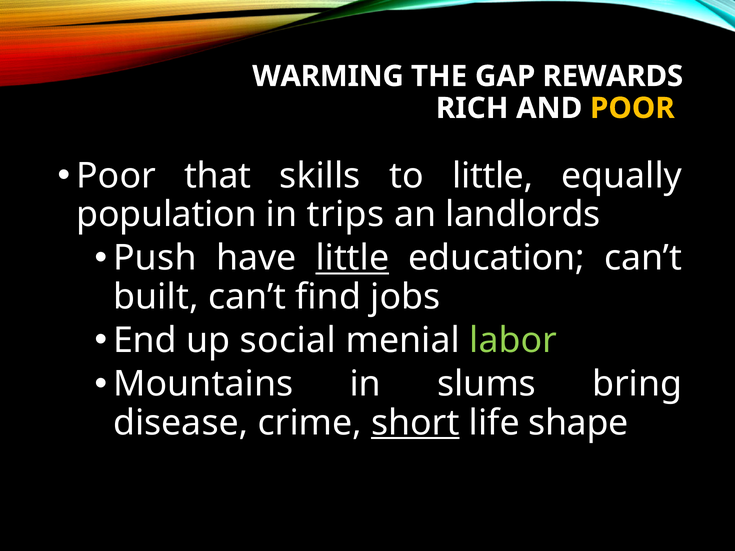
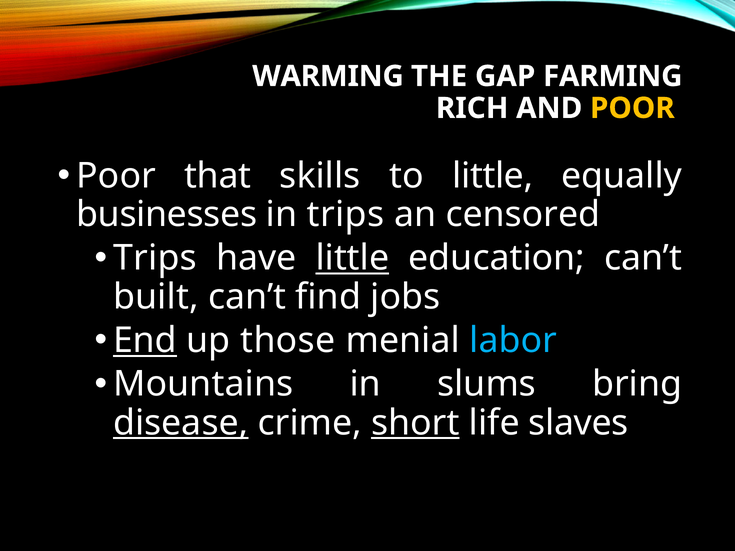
REWARDS: REWARDS -> FARMING (613, 76)
population: population -> businesses (167, 215)
landlords: landlords -> censored (523, 215)
Push: Push -> Trips (155, 258)
End underline: none -> present (145, 341)
social: social -> those (288, 341)
labor colour: light green -> light blue (513, 341)
disease underline: none -> present (181, 423)
shape: shape -> slaves (578, 423)
